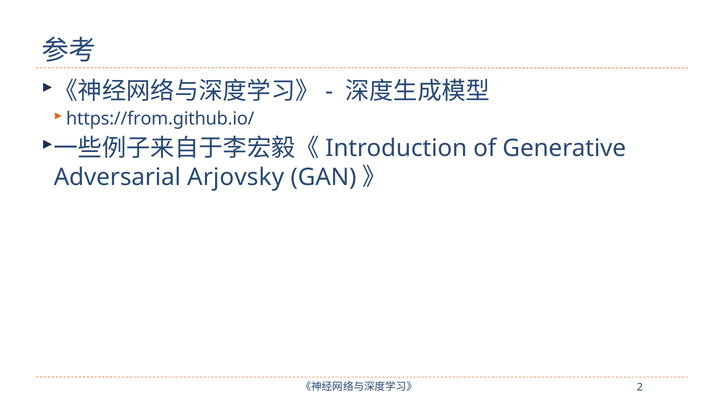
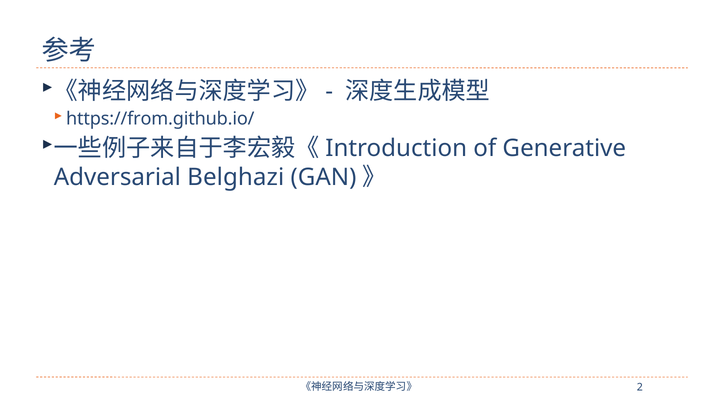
Arjovsky: Arjovsky -> Belghazi (236, 177)
